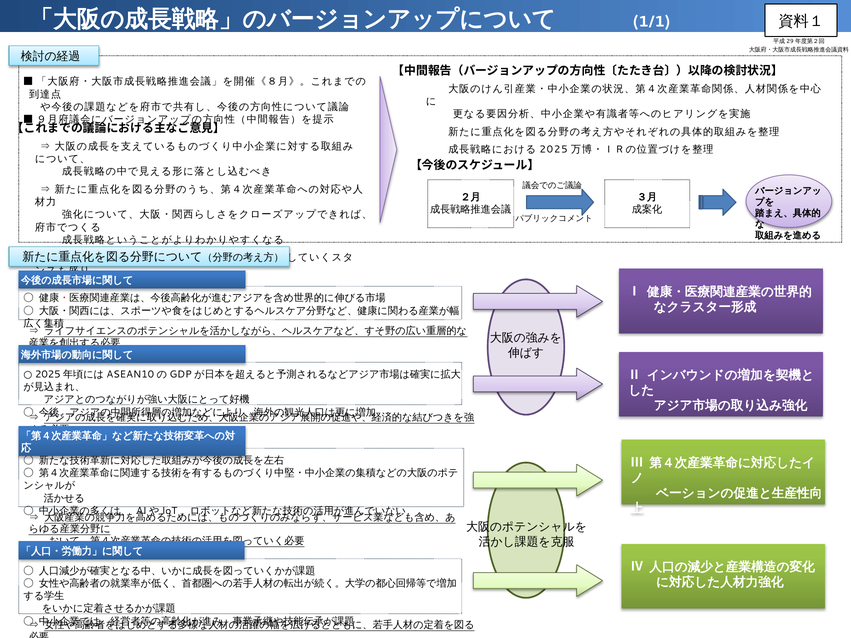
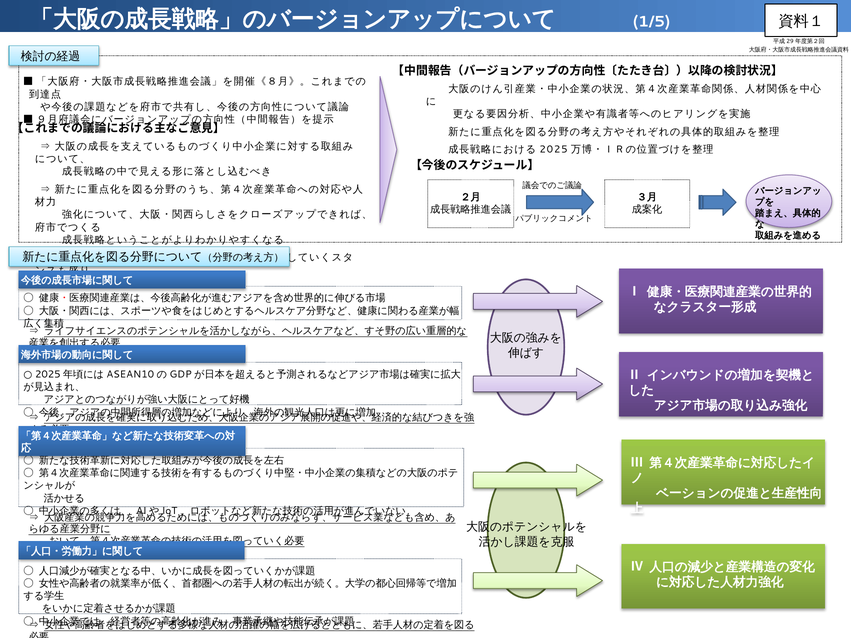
1/1: 1/1 -> 1/5 (652, 22)
